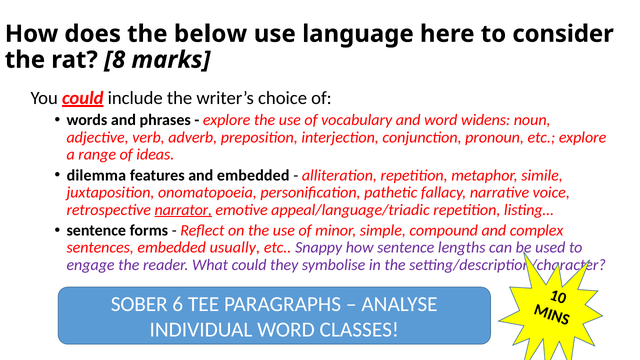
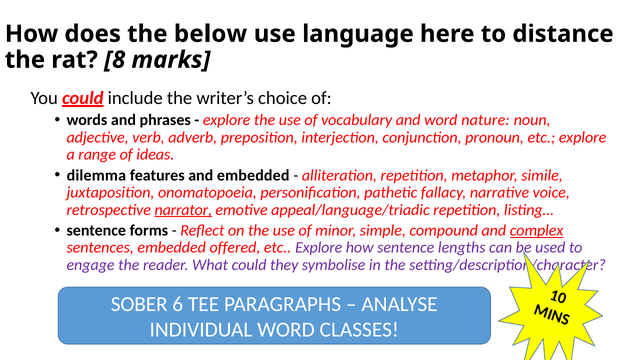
consider: consider -> distance (563, 34)
widens: widens -> nature (486, 120)
complex underline: none -> present (537, 230)
usually: usually -> offered (235, 248)
Snappy: Snappy -> Explore (319, 248)
